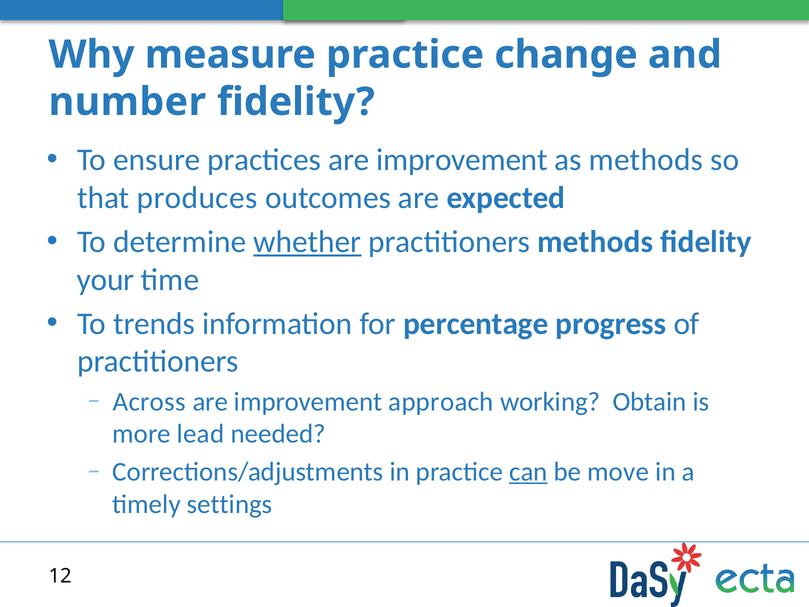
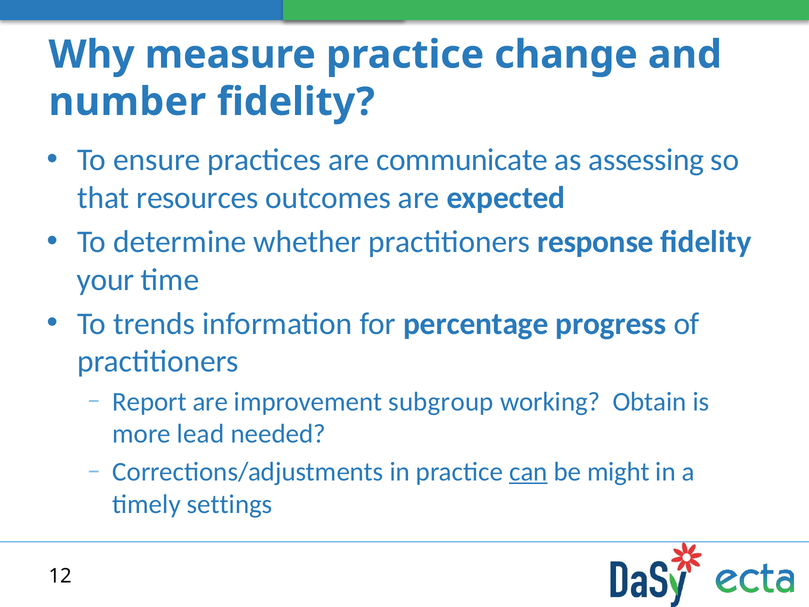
practices are improvement: improvement -> communicate (462, 160)
as methods: methods -> assessing (646, 160)
produces: produces -> resources (197, 198)
whether underline: present -> none (307, 242)
practitioners methods: methods -> response (595, 242)
Across: Across -> Report (150, 402)
approach: approach -> subgroup (441, 402)
move: move -> might (618, 472)
